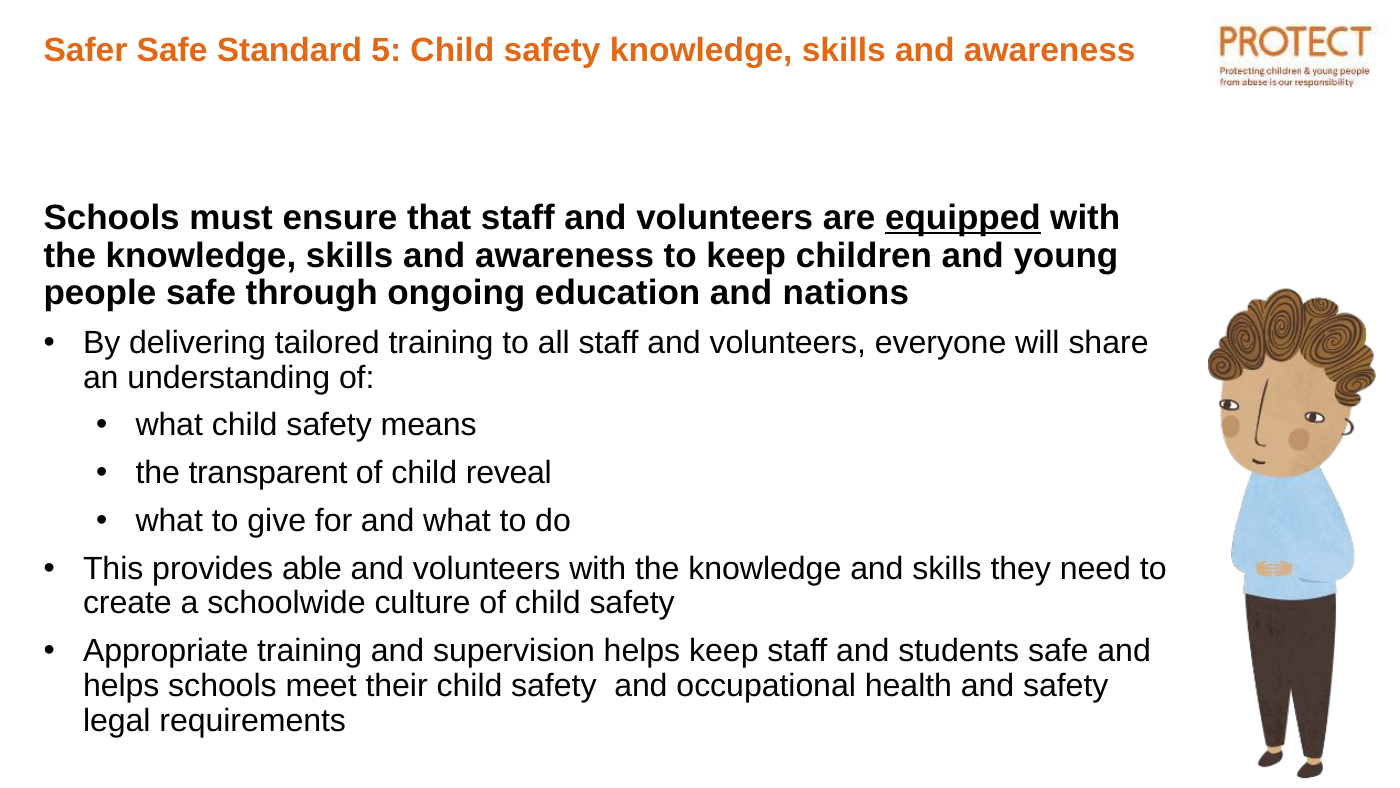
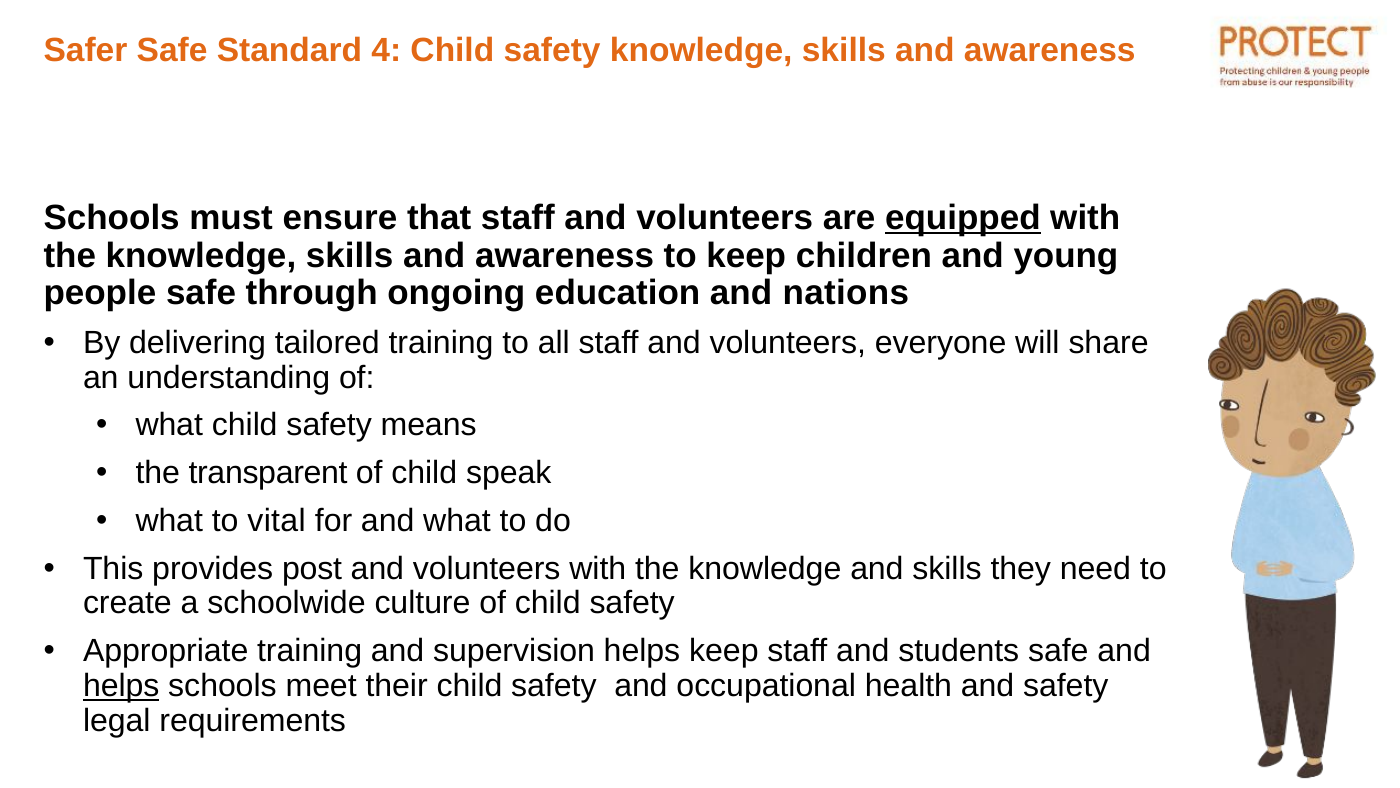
5: 5 -> 4 (386, 51)
reveal: reveal -> speak (509, 473)
give: give -> vital (277, 521)
able: able -> post (312, 568)
helps underline: none -> present (121, 685)
